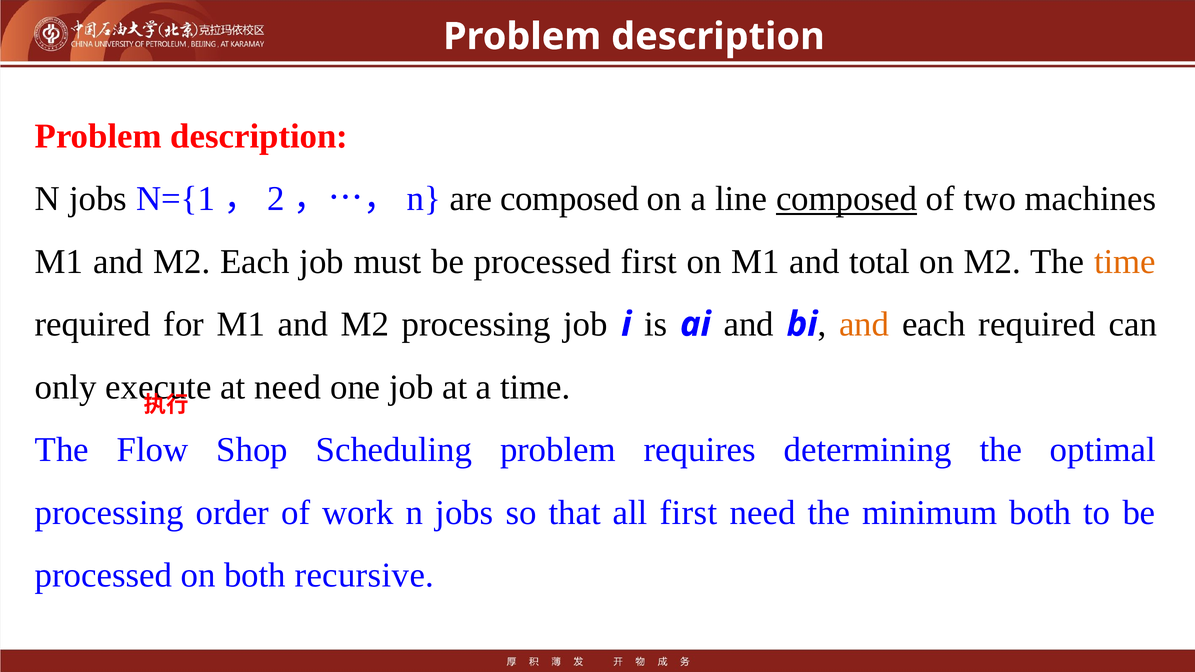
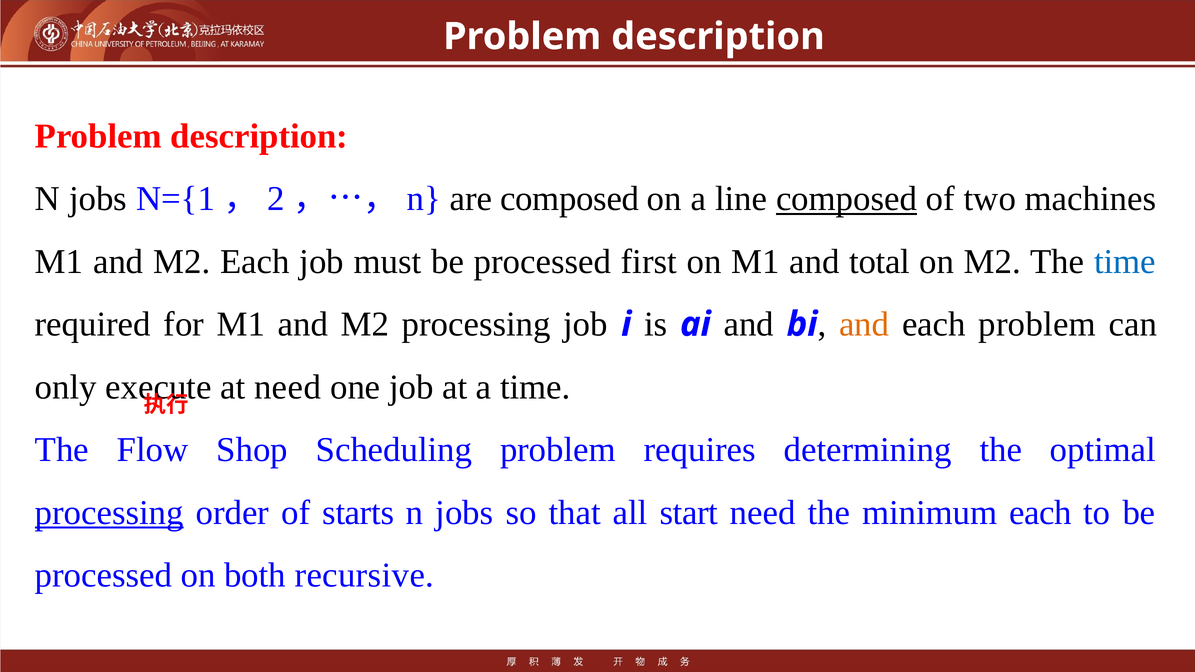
time colour: orange -> blue (1125, 262)
each required: required -> problem (1037, 324)
processing underline: none -> present (109, 513)
work: work -> starts (358, 513)
all first: first -> start (689, 513)
minimum both: both -> each (1041, 513)
